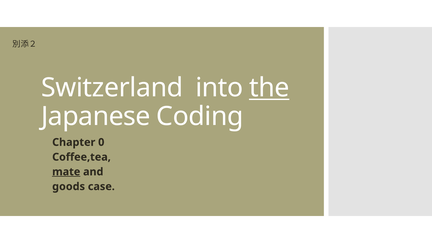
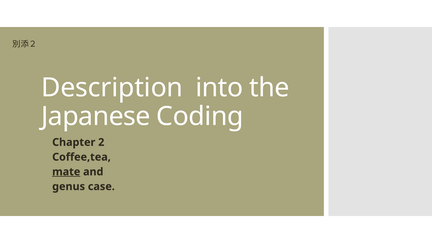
Switzerland: Switzerland -> Description (112, 88)
the underline: present -> none (269, 88)
0: 0 -> 2 (101, 142)
goods: goods -> genus (69, 187)
